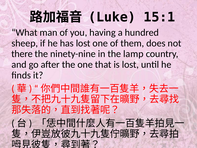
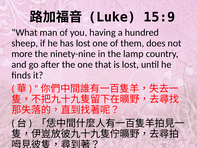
15:1: 15:1 -> 15:9 (159, 17)
there: there -> more (22, 54)
